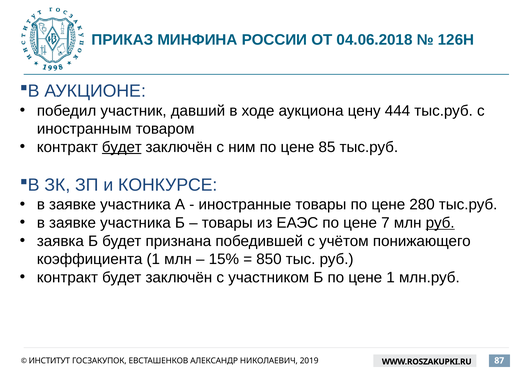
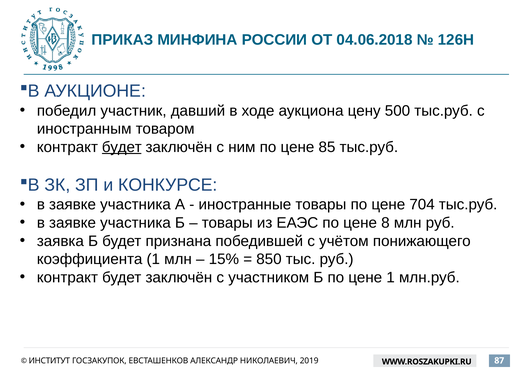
444: 444 -> 500 (397, 111)
280: 280 -> 704 (422, 205)
7: 7 -> 8 (385, 223)
руб underline: present -> none (440, 223)
